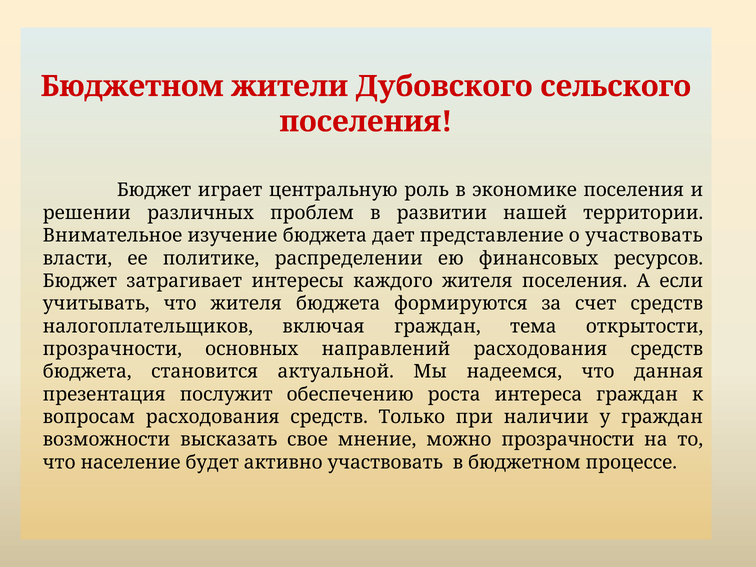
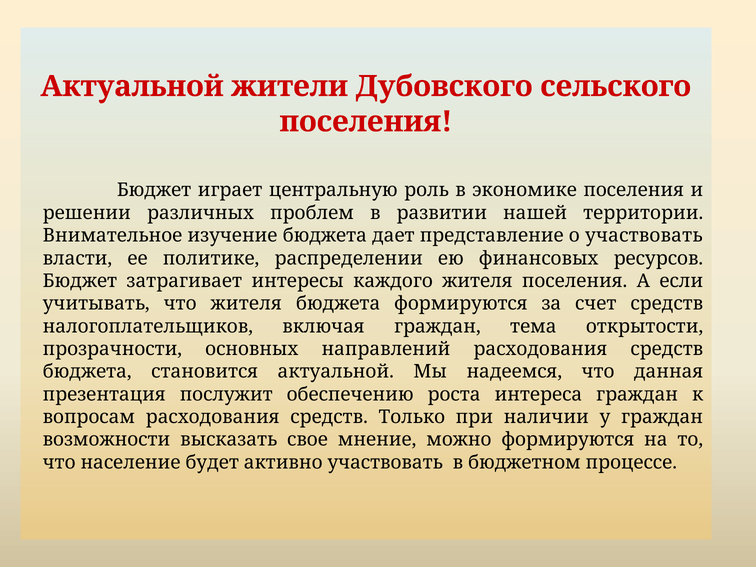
Бюджетном: Бюджетном -> Актуальной (132, 86)
можно прозрачности: прозрачности -> формируются (568, 440)
